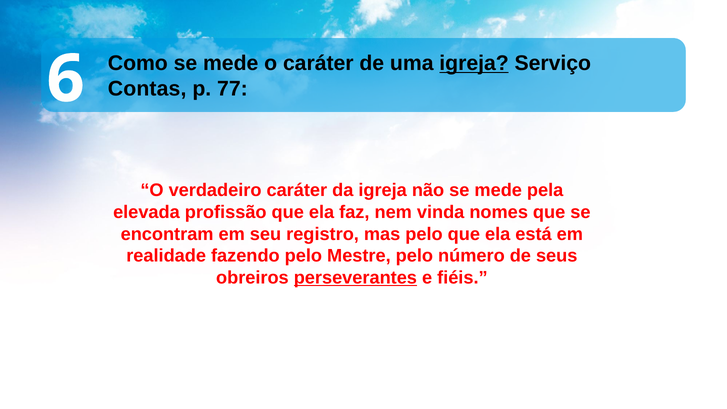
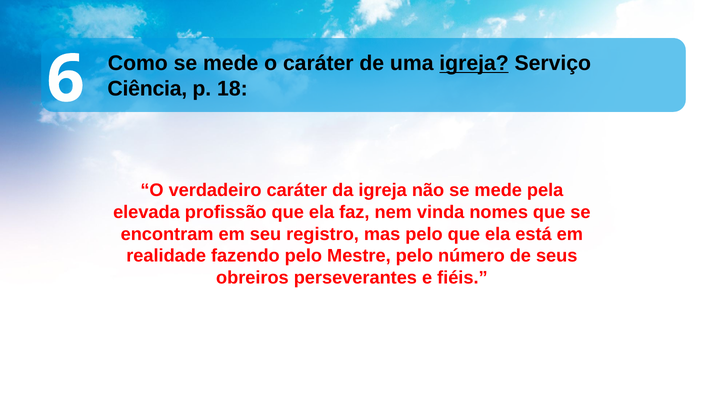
Contas: Contas -> Ciência (147, 89)
77: 77 -> 18 (232, 89)
perseverantes underline: present -> none (355, 278)
